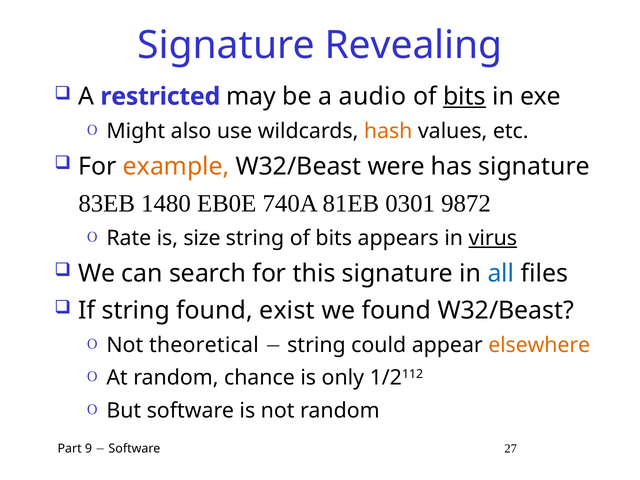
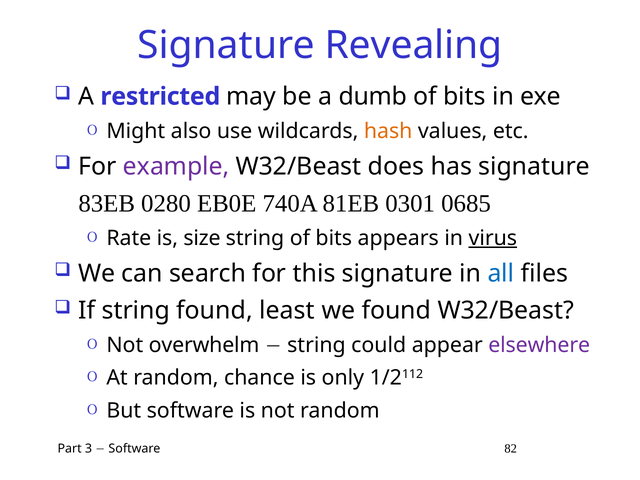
audio: audio -> dumb (373, 97)
bits underline: present -> none (464, 97)
example colour: orange -> purple (176, 166)
were: were -> does (396, 166)
1480: 1480 -> 0280 (166, 204)
9872: 9872 -> 0685 (466, 204)
exist: exist -> least (287, 311)
theoretical: theoretical -> overwhelm (204, 345)
elsewhere colour: orange -> purple (539, 345)
9: 9 -> 3 (89, 449)
27: 27 -> 82 (511, 449)
